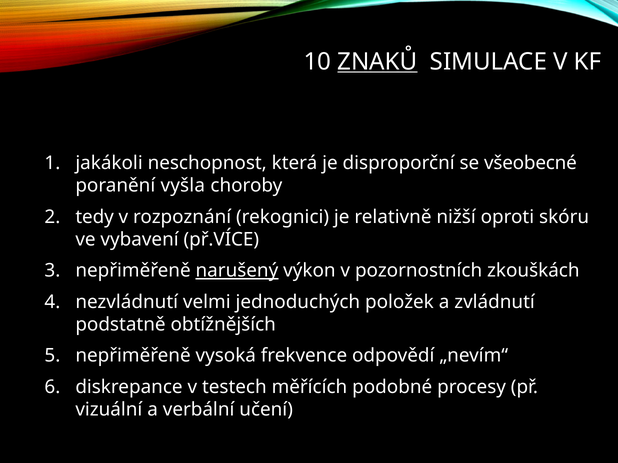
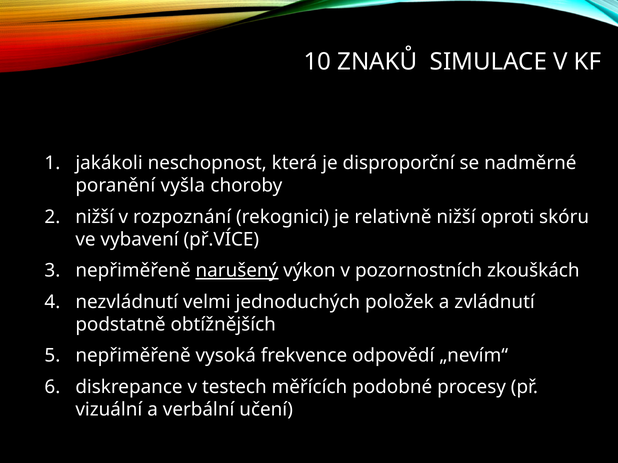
ZNAKŮ underline: present -> none (377, 62)
všeobecné: všeobecné -> nadměrné (530, 163)
tedy: tedy -> nižší (95, 217)
